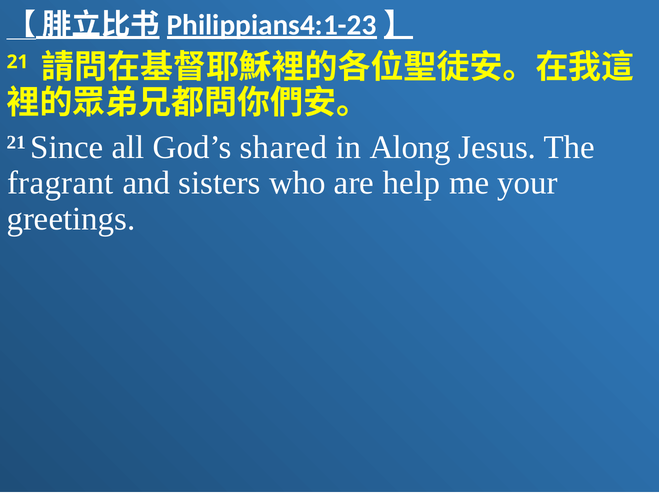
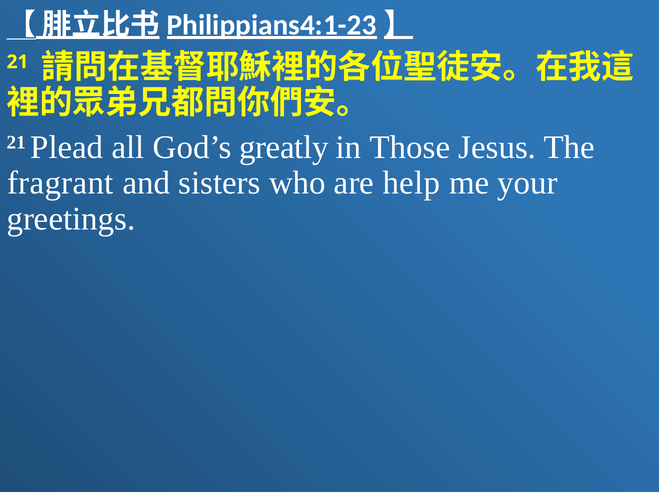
Since: Since -> Plead (67, 148)
shared: shared -> greatly (284, 148)
Along: Along -> Those (410, 148)
